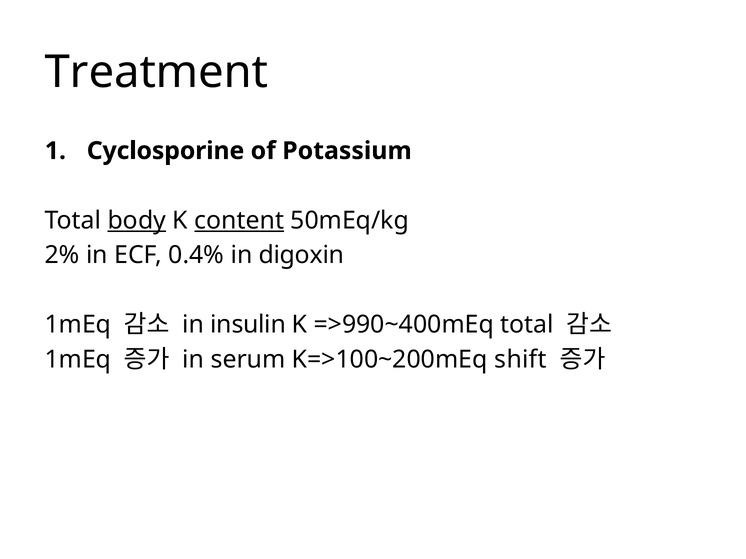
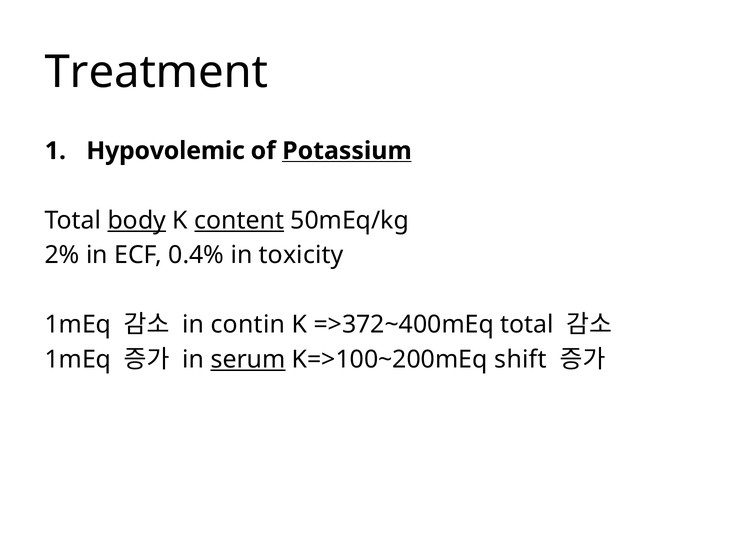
Cyclosporine: Cyclosporine -> Hypovolemic (166, 151)
Potassium underline: none -> present (347, 151)
digoxin: digoxin -> toxicity (301, 255)
insulin: insulin -> contin (248, 325)
=>990~400mEq: =>990~400mEq -> =>372~400mEq (404, 325)
serum underline: none -> present (248, 360)
